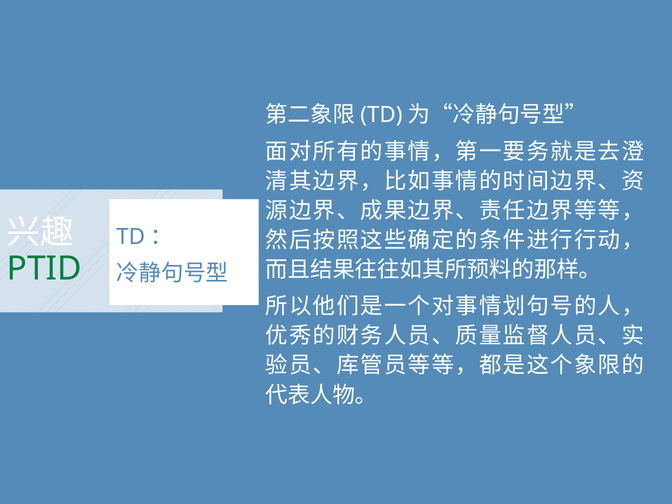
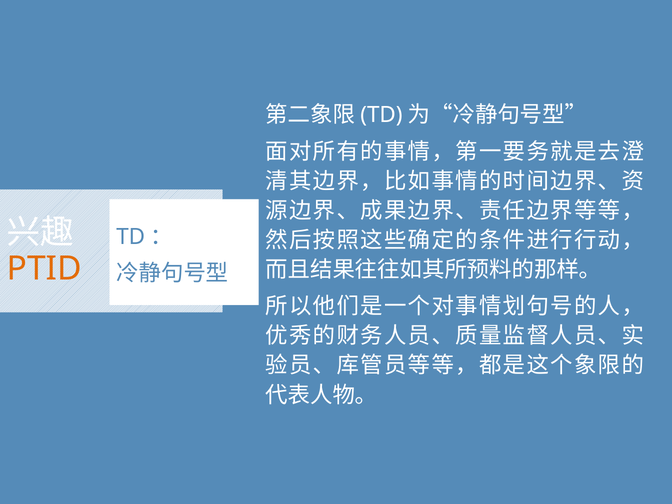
PTID colour: green -> orange (44, 269)
